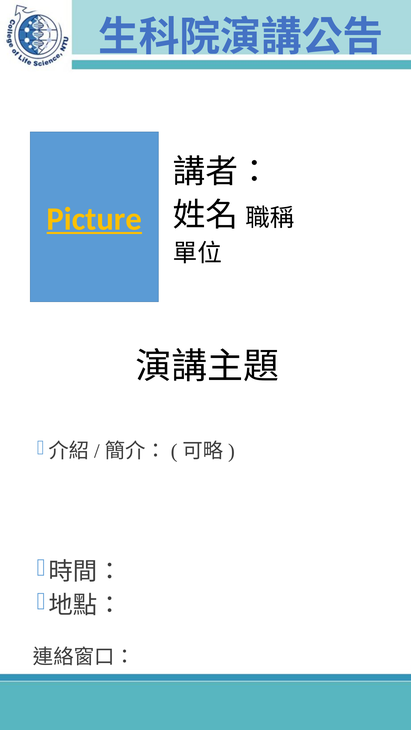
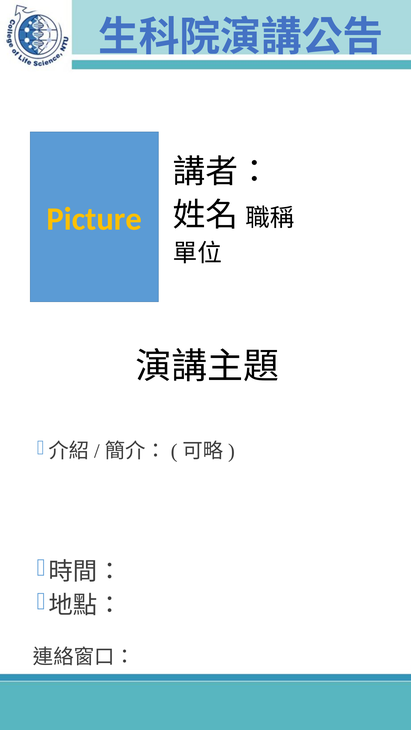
Picture underline: present -> none (94, 219)
